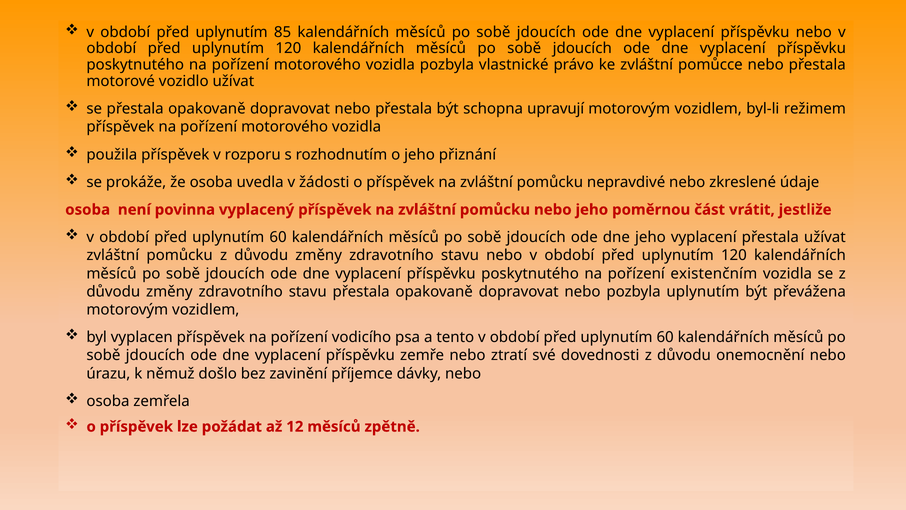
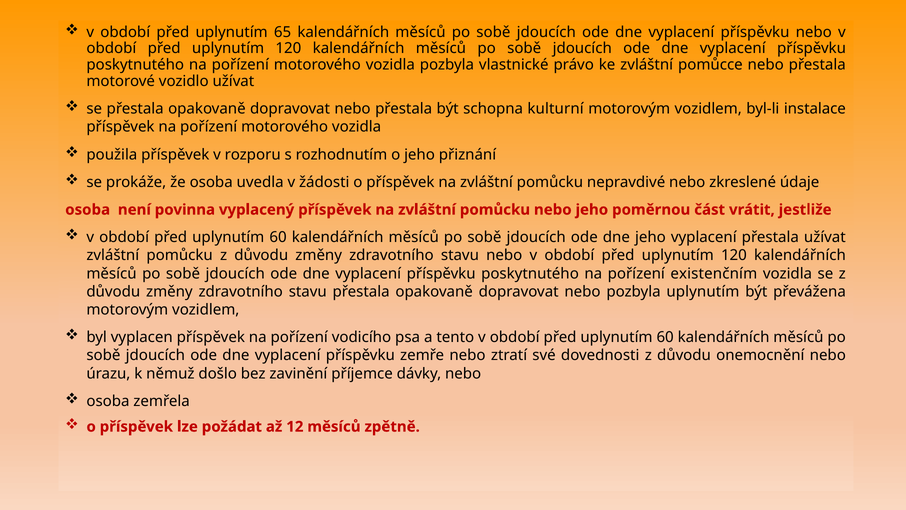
85: 85 -> 65 (283, 32)
upravují: upravují -> kulturní (556, 109)
režimem: režimem -> instalace (815, 109)
